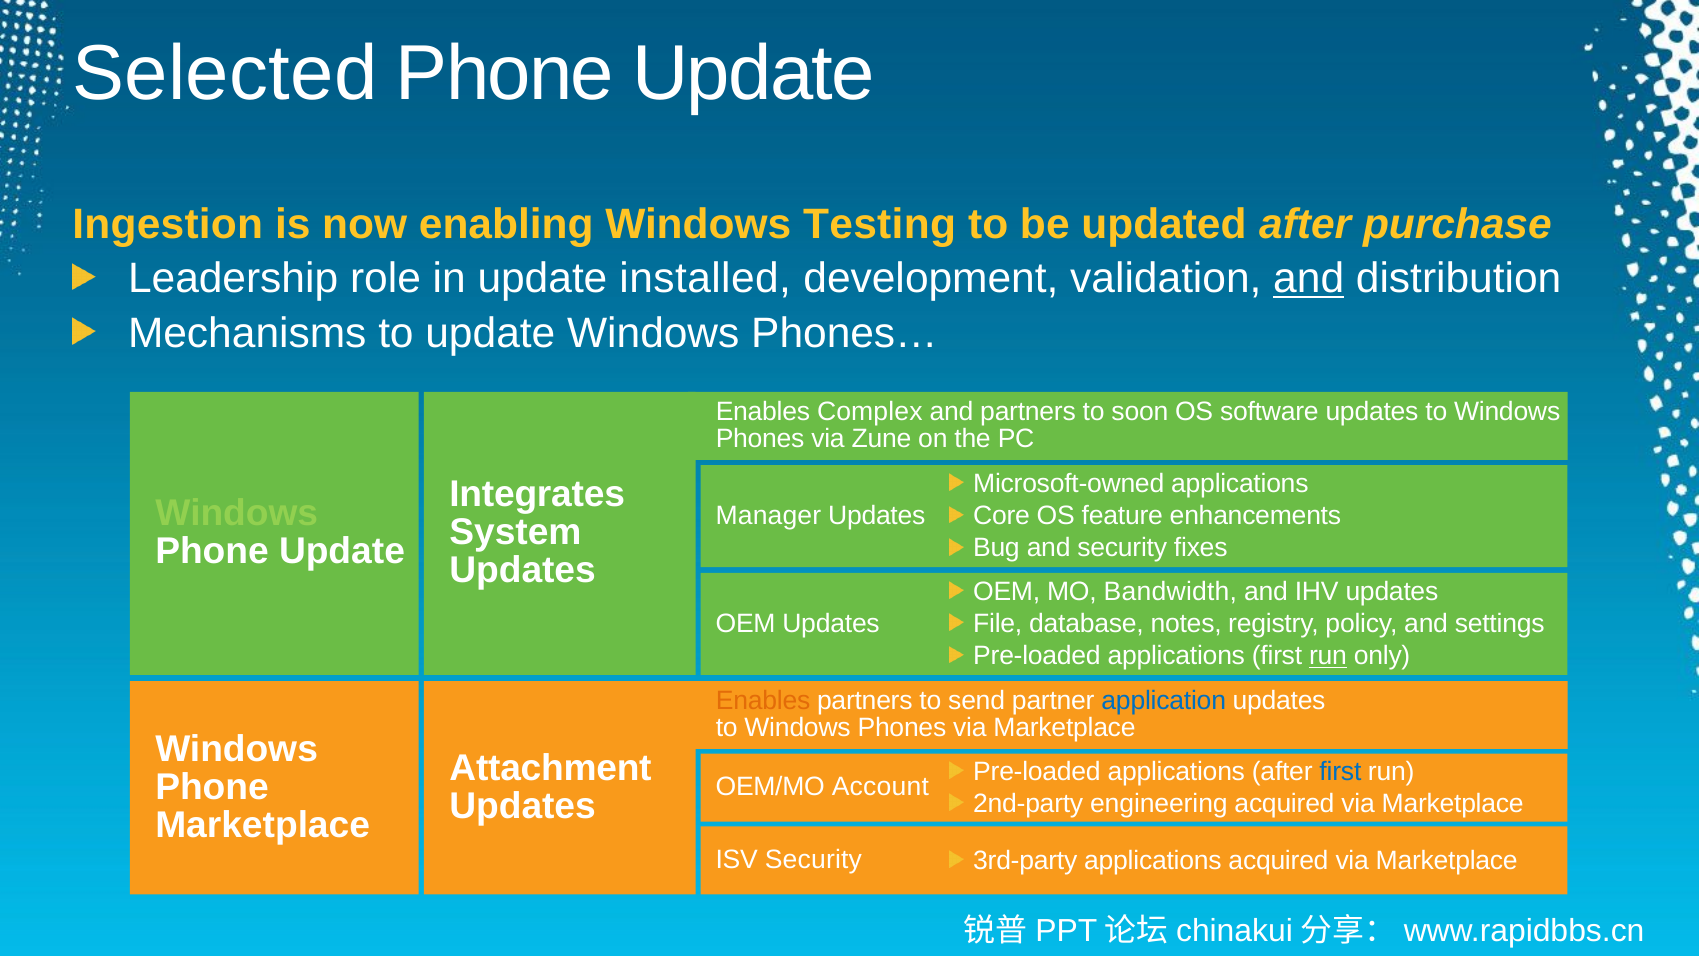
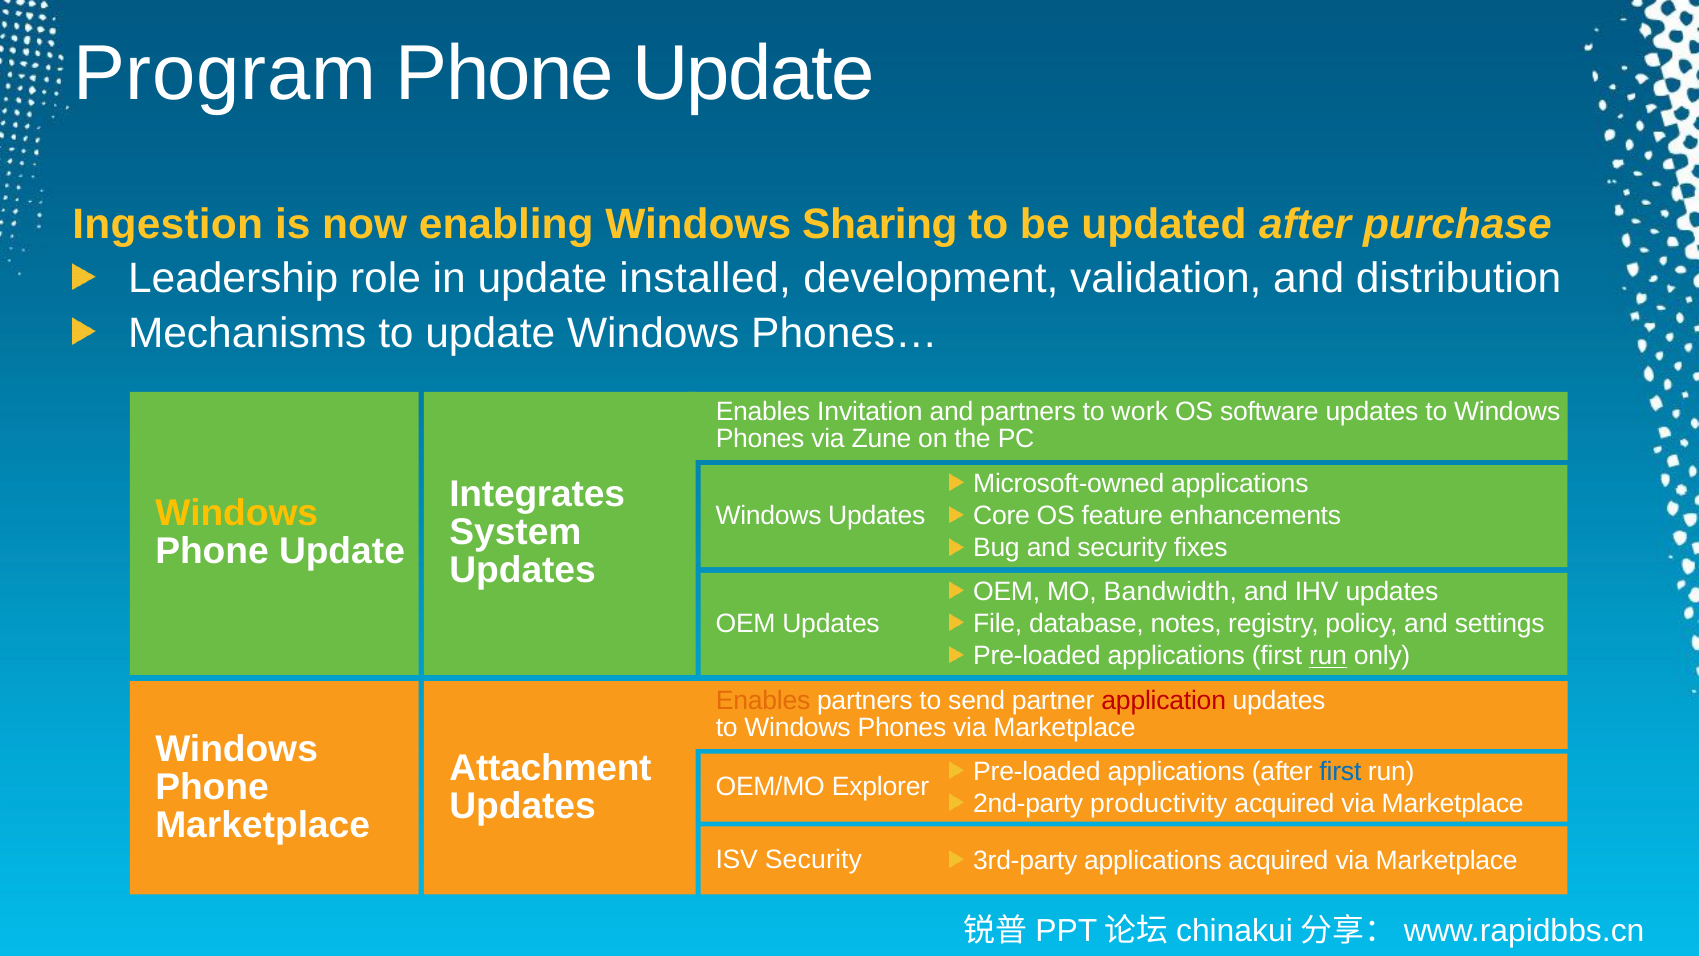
Selected: Selected -> Program (225, 73)
Testing: Testing -> Sharing (880, 225)
and underline: present -> none (1309, 279)
Complex: Complex -> Invitation (870, 412)
soon: soon -> work (1140, 412)
Windows colour: light green -> yellow (237, 514)
Manager: Manager -> Windows (769, 515)
application colour: blue -> red (1164, 701)
Account: Account -> Explorer (881, 787)
engineering: engineering -> productivity (1159, 804)
